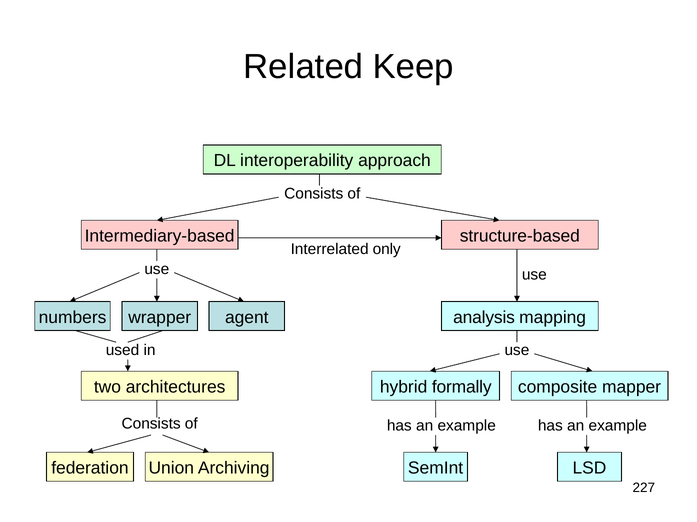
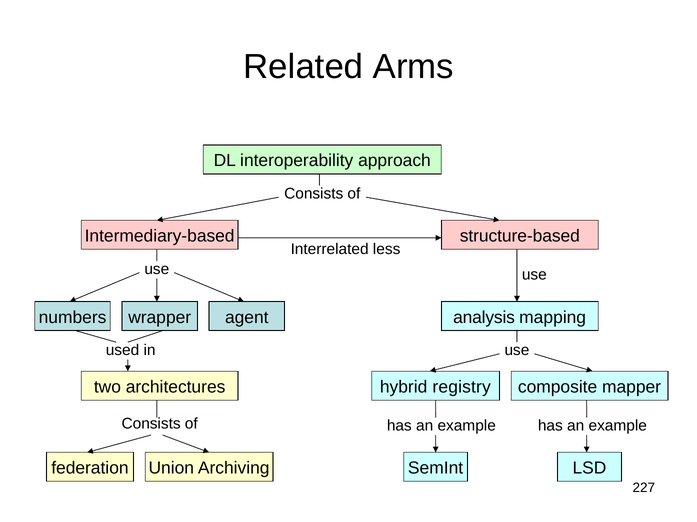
Keep: Keep -> Arms (413, 67)
only: only -> less (387, 250)
formally: formally -> registry (462, 387)
